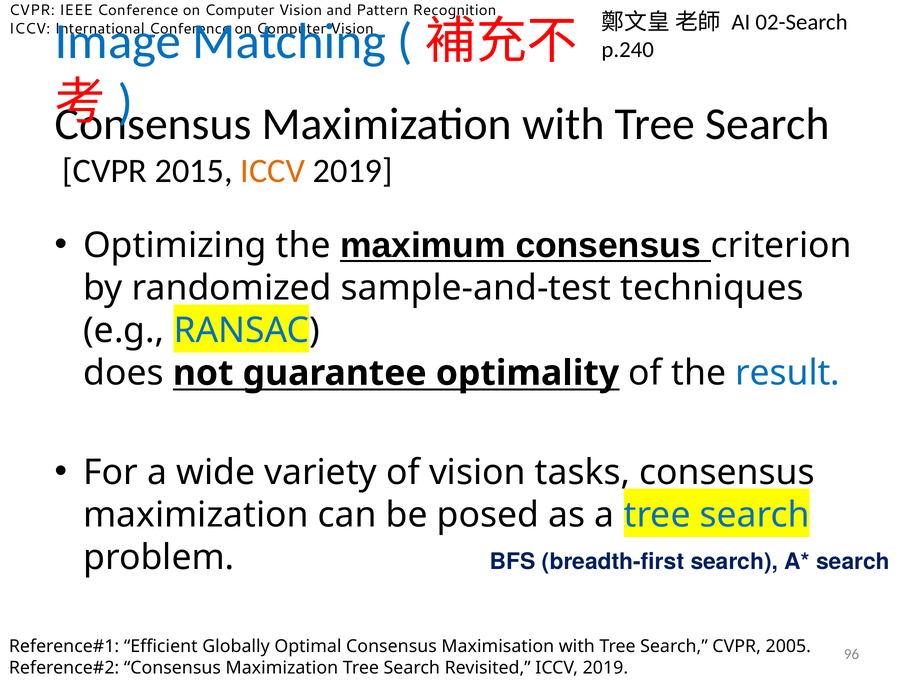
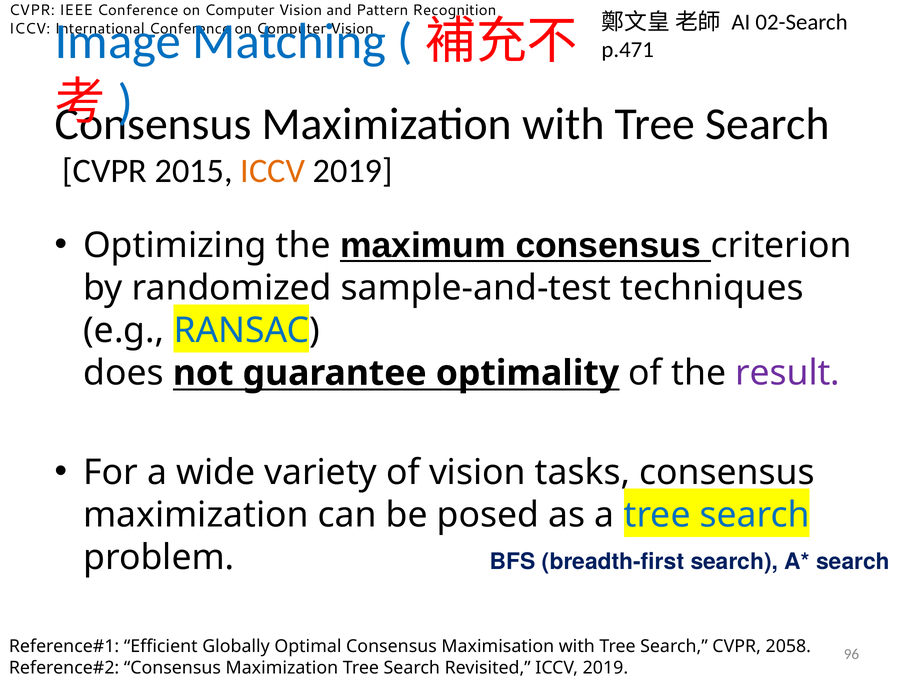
p.240: p.240 -> p.471 (628, 50)
result colour: blue -> purple (788, 373)
2005: 2005 -> 2058 (788, 647)
